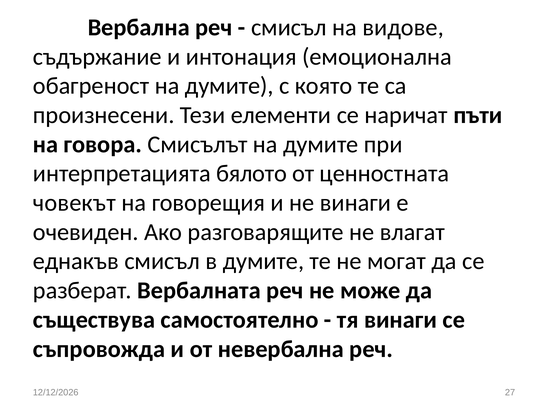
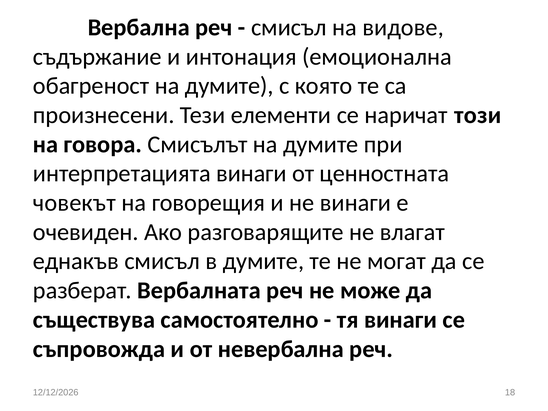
пъти: пъти -> този (478, 115)
интерпретацията бялото: бялото -> винаги (251, 174)
27: 27 -> 18 (510, 392)
